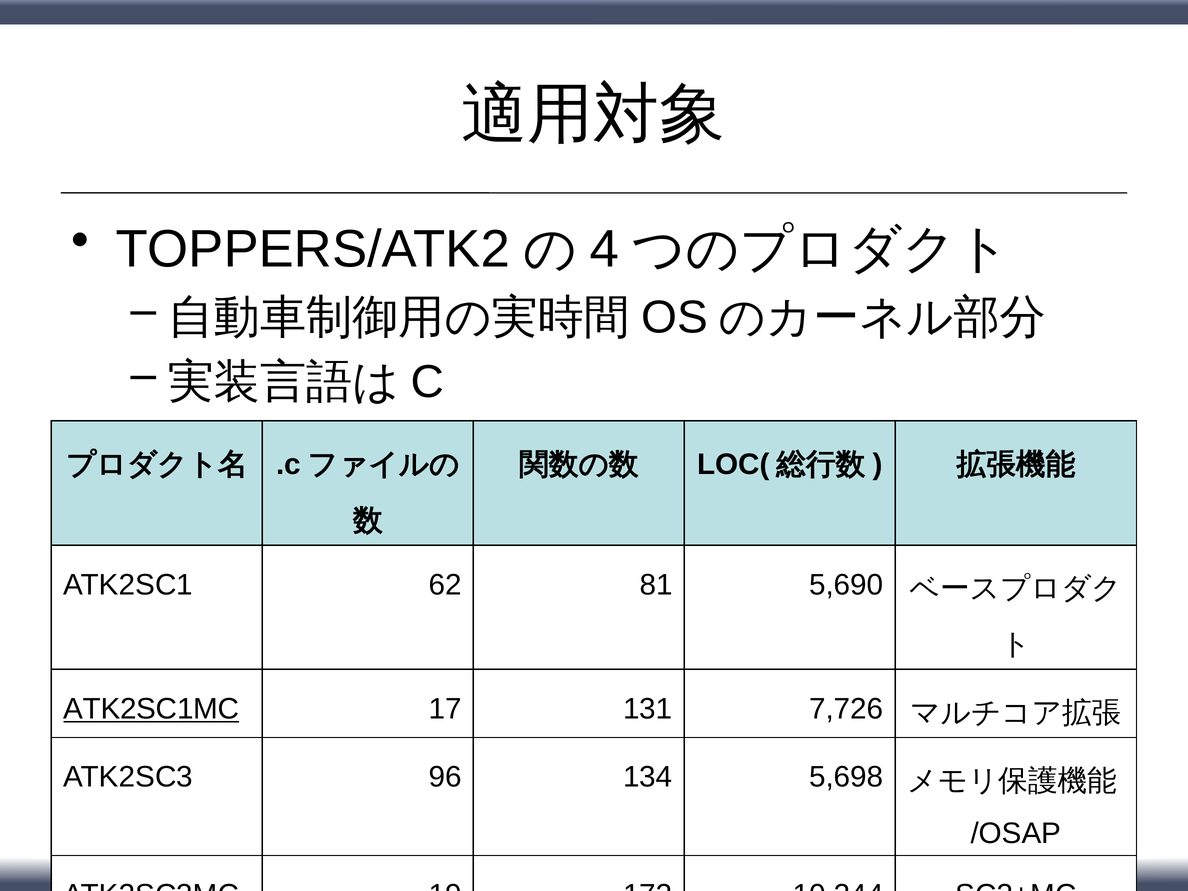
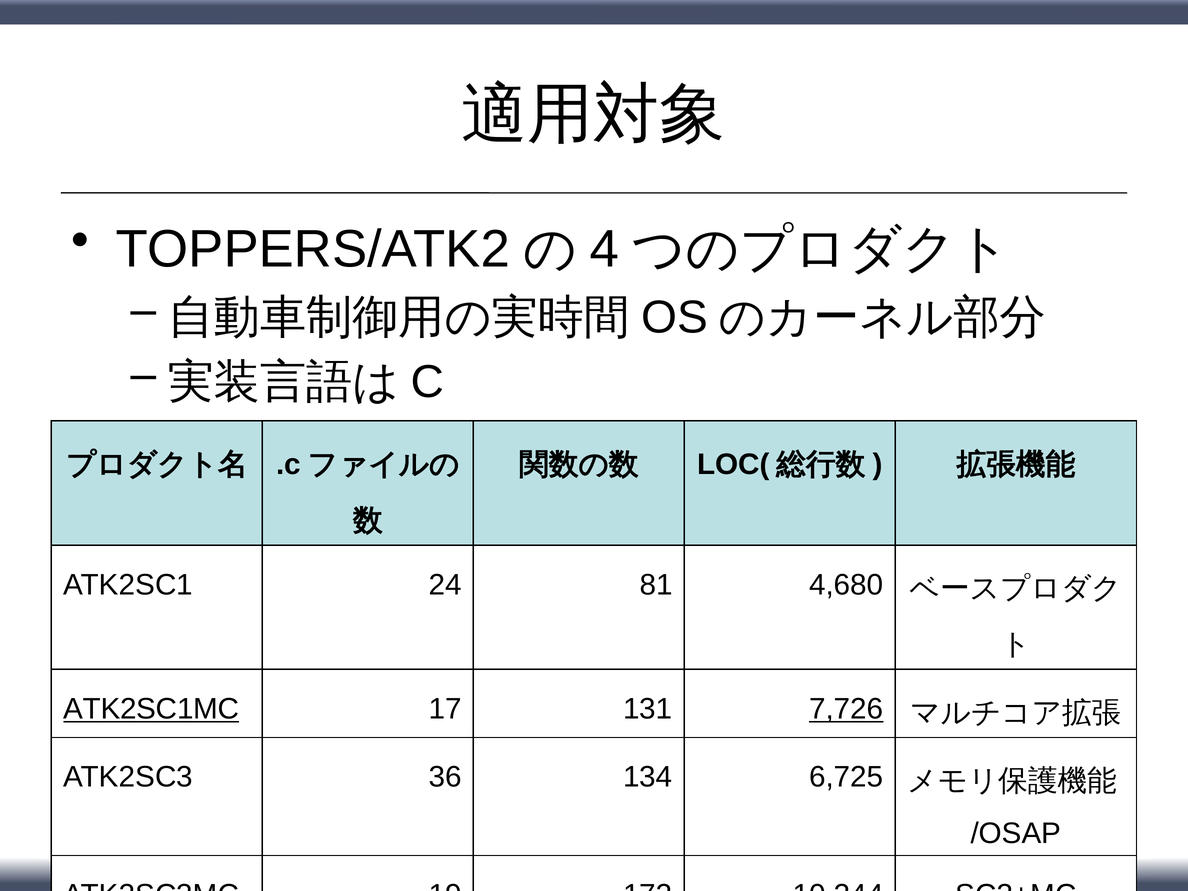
62: 62 -> 24 (445, 585)
5,690: 5,690 -> 4,680 (846, 585)
7,726 underline: none -> present (846, 709)
96: 96 -> 36 (445, 777)
5,698: 5,698 -> 6,725 (846, 777)
